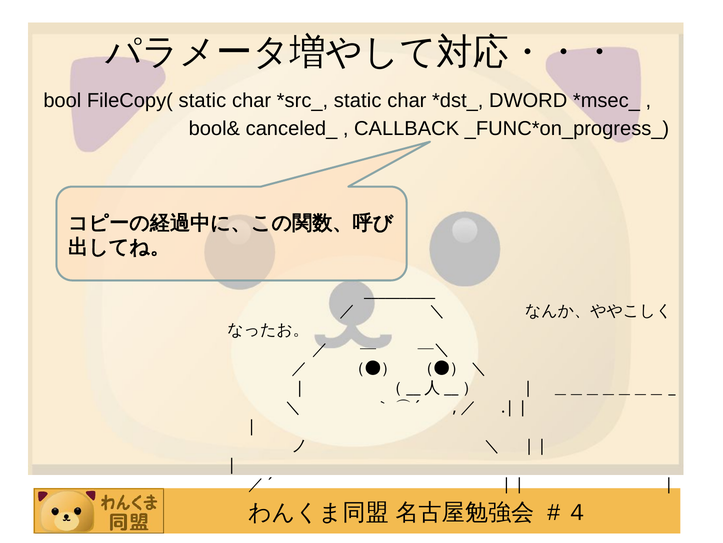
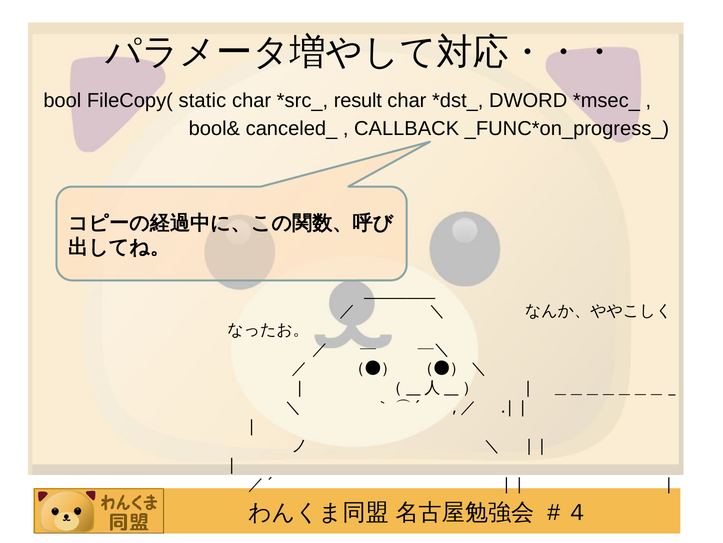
static: static -> result (358, 100)
